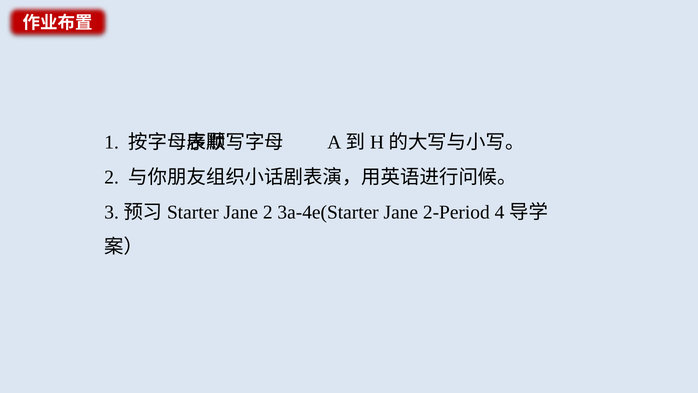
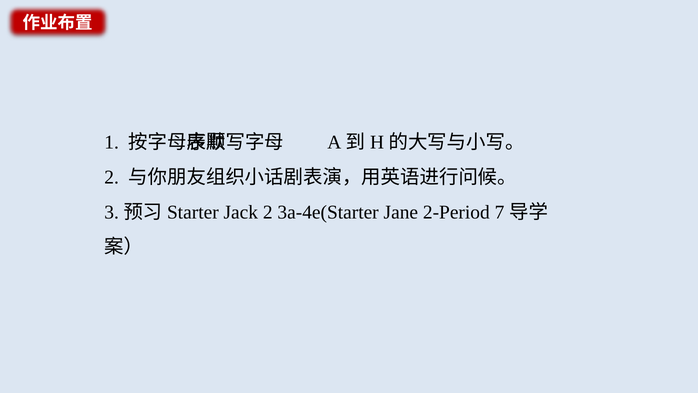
Jane: Jane -> Jack (241, 212)
4: 4 -> 7 (499, 212)
